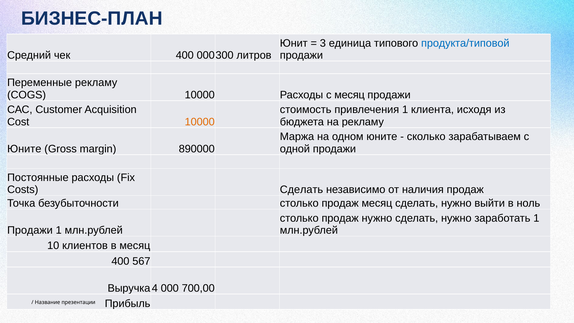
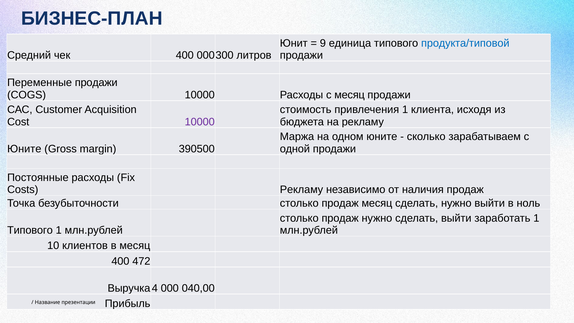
3: 3 -> 9 (323, 43)
Переменные рекламу: рекламу -> продажи (96, 83)
10000 colour: orange -> purple (200, 122)
890000: 890000 -> 390500 (197, 149)
Costs Сделать: Сделать -> Рекламу (302, 189)
нужно сделать нужно: нужно -> выйти (456, 218)
Продажи: Продажи -> Типового (30, 230)
567: 567 -> 472 (141, 261)
700,00: 700,00 -> 040,00 (198, 288)
